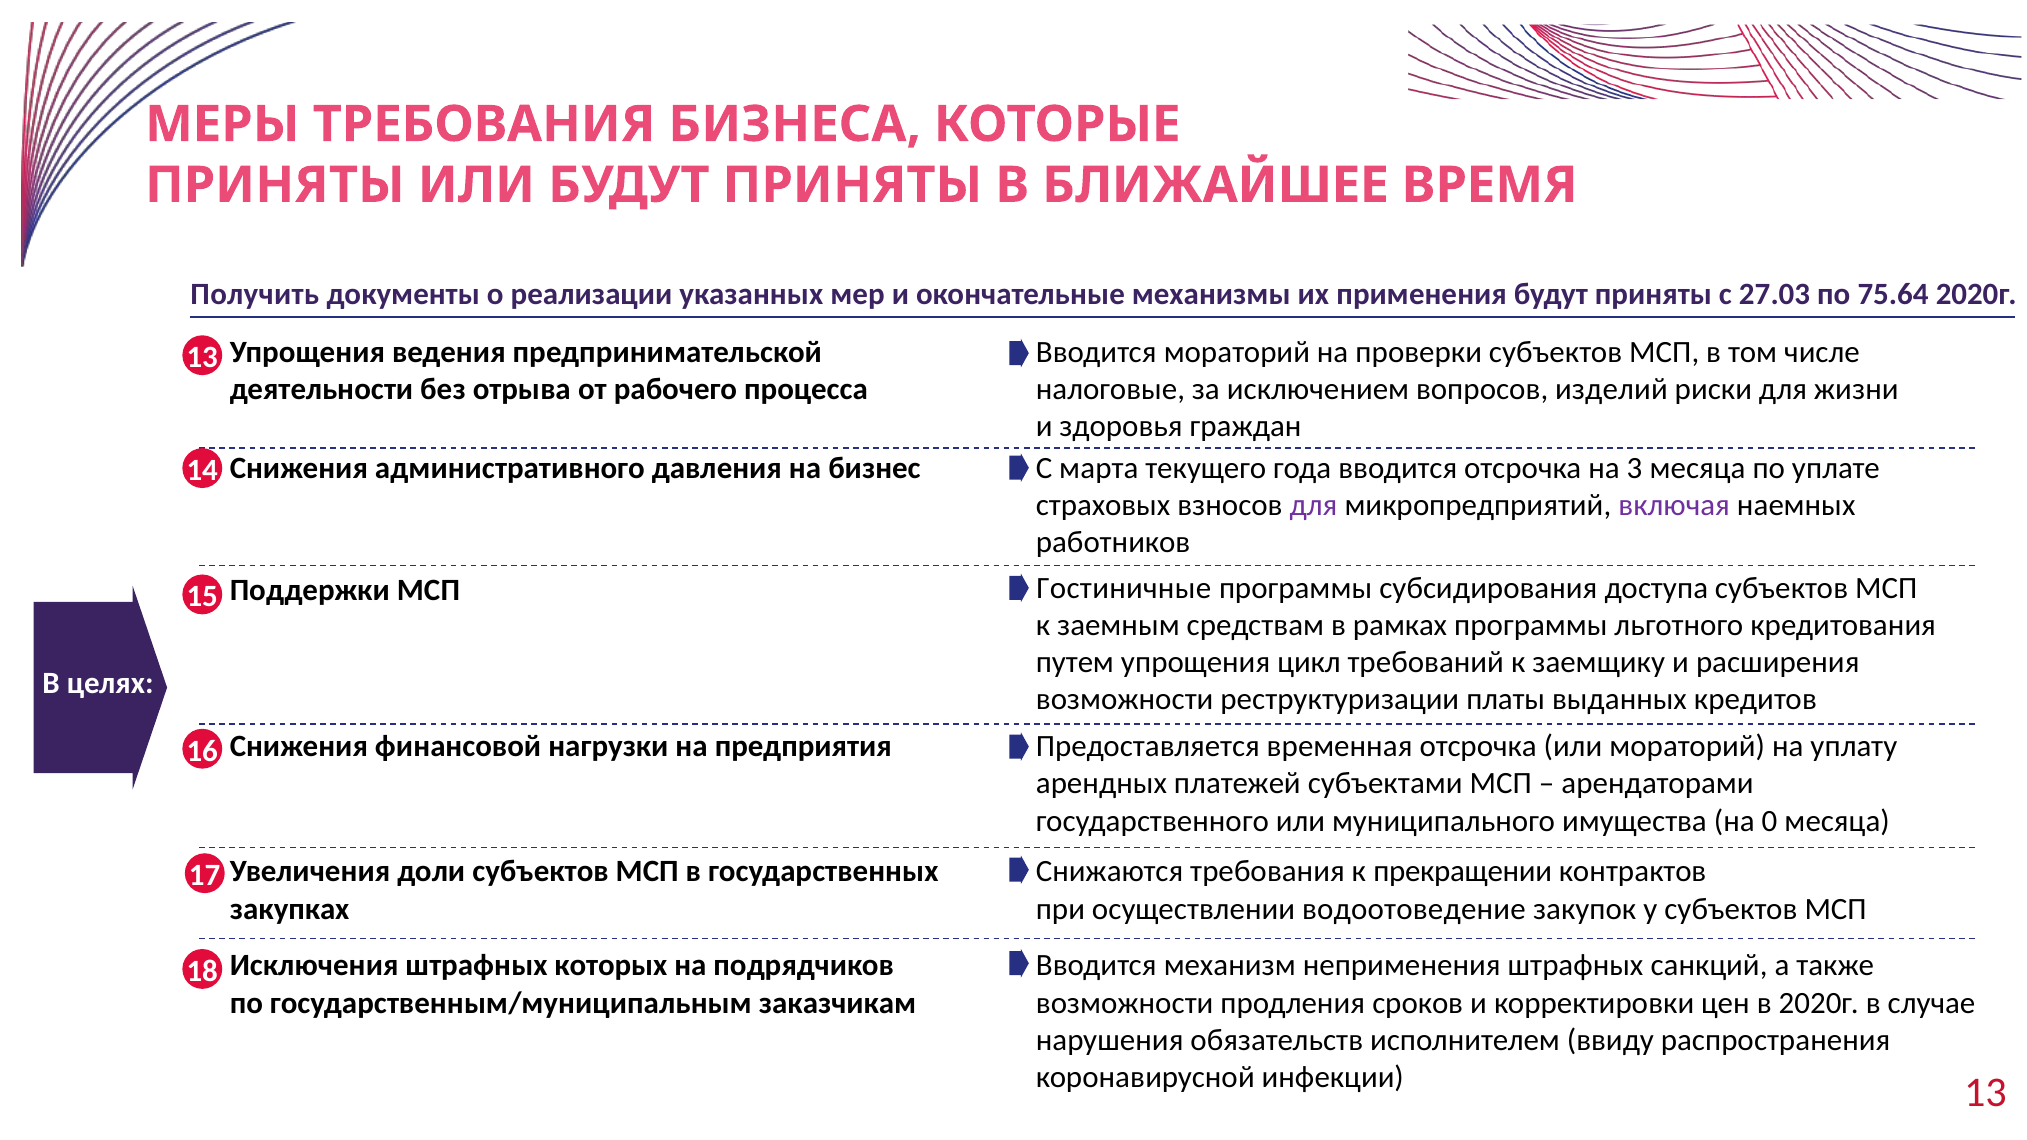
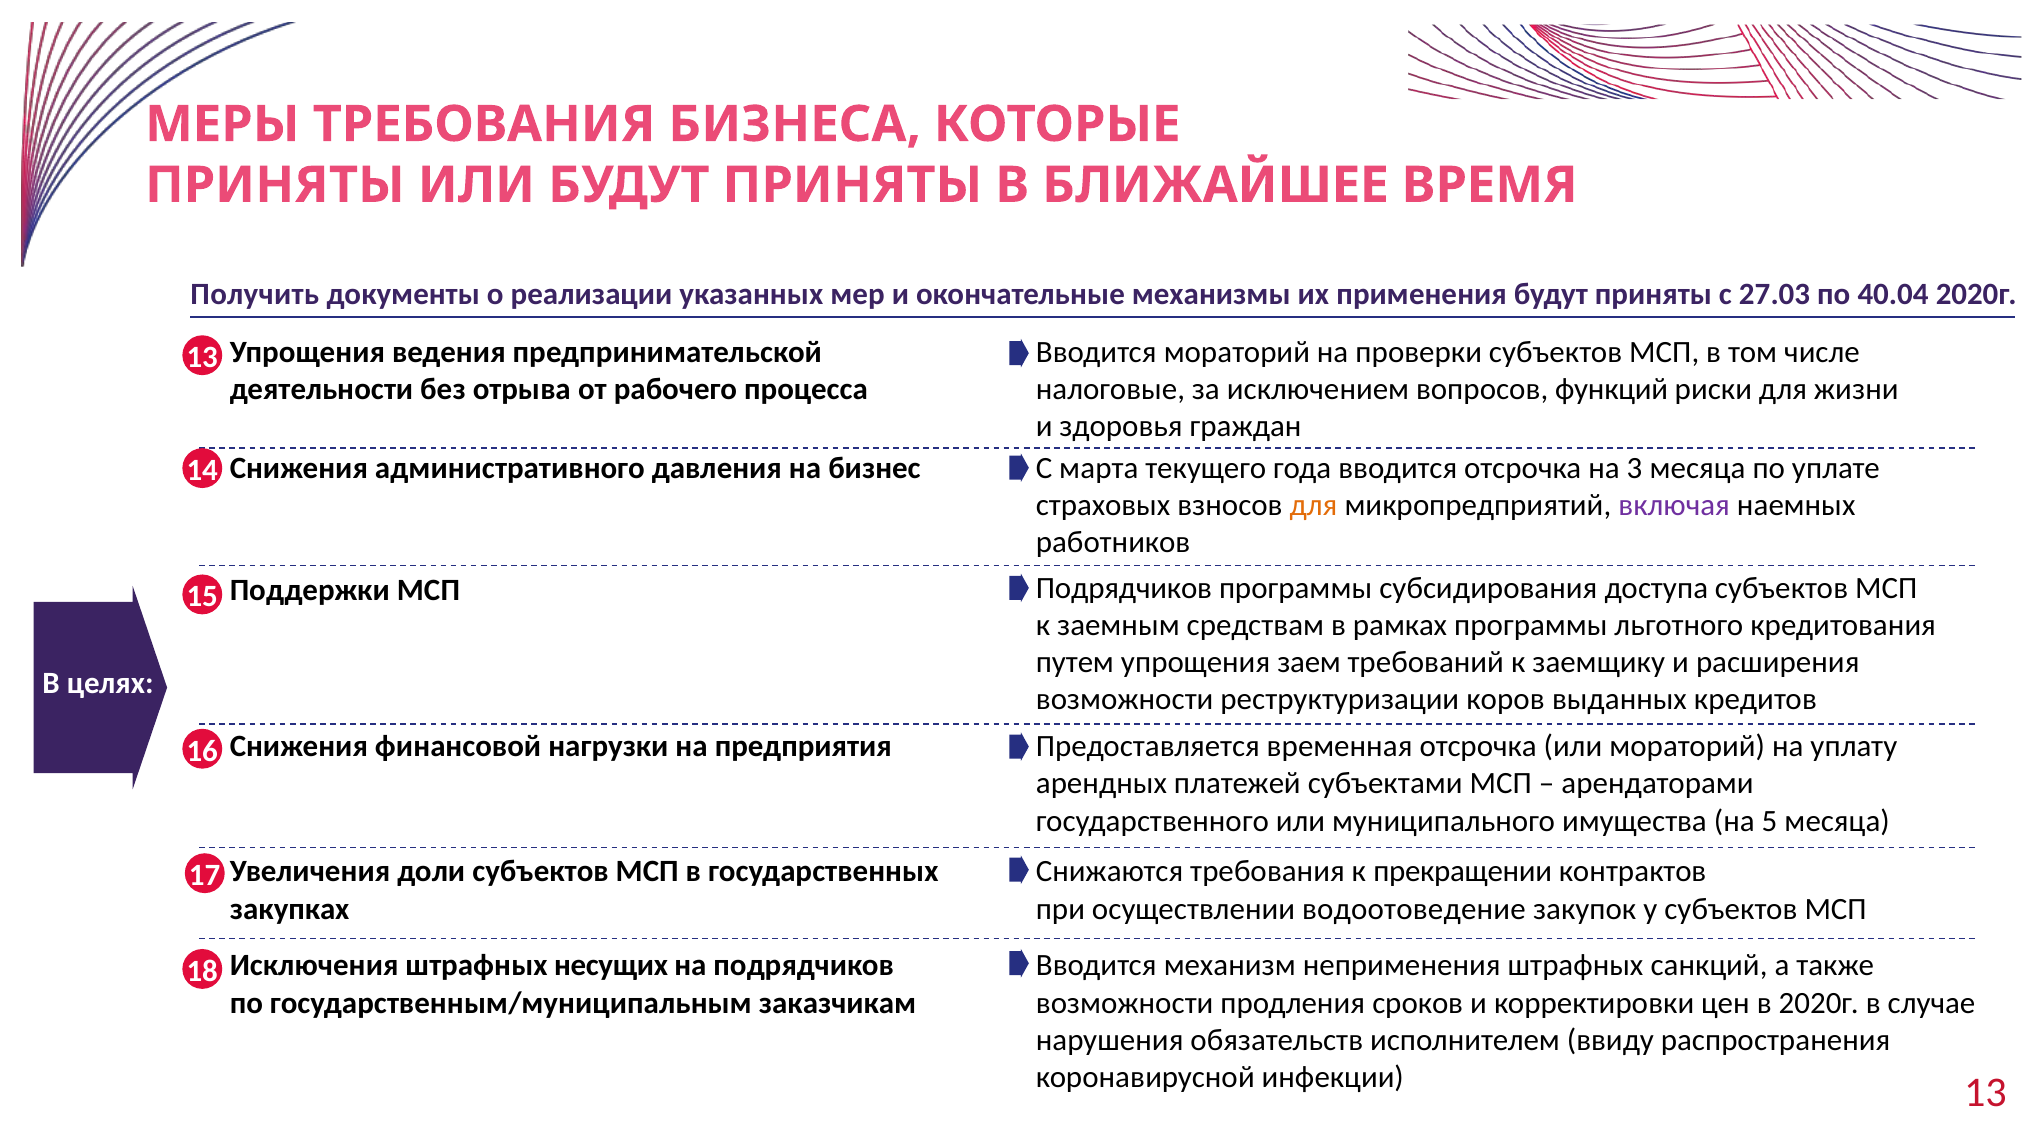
75.64: 75.64 -> 40.04 (1893, 295)
изделий: изделий -> функций (1612, 390)
для colour: purple -> orange (1313, 506)
МСП Гостиничные: Гостиничные -> Подрядчиков (1124, 588)
цикл: цикл -> заем (1309, 662)
платы: платы -> коров (1506, 700)
0: 0 -> 5 (1770, 821)
которых: которых -> несущих (611, 966)
